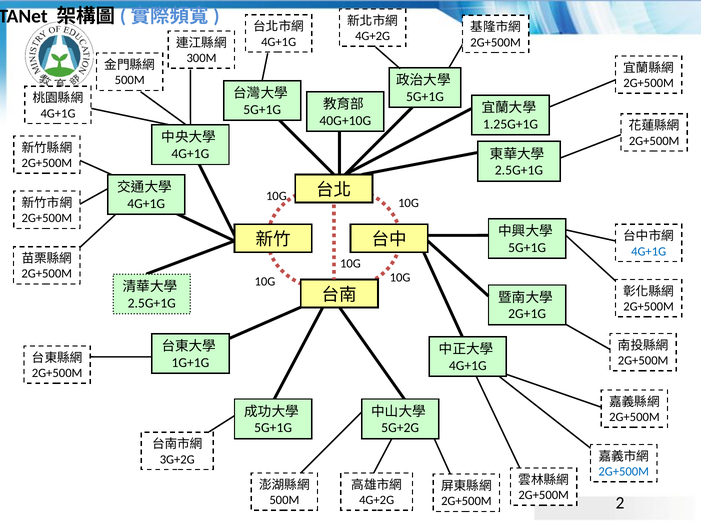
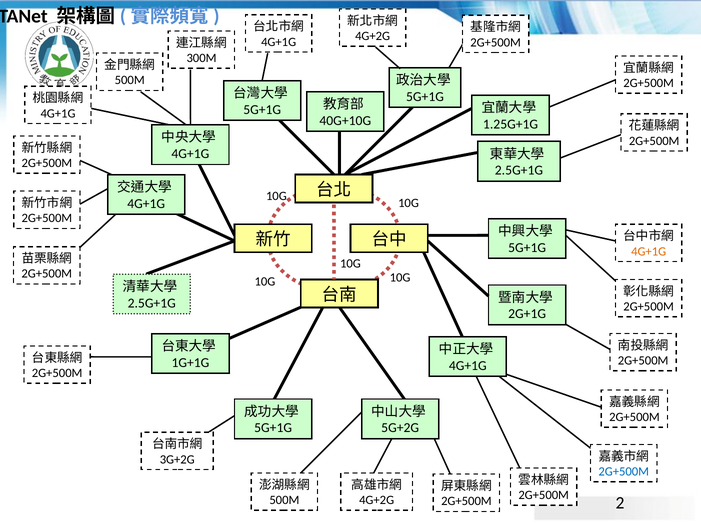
4G+1G colour: blue -> orange (649, 251)
